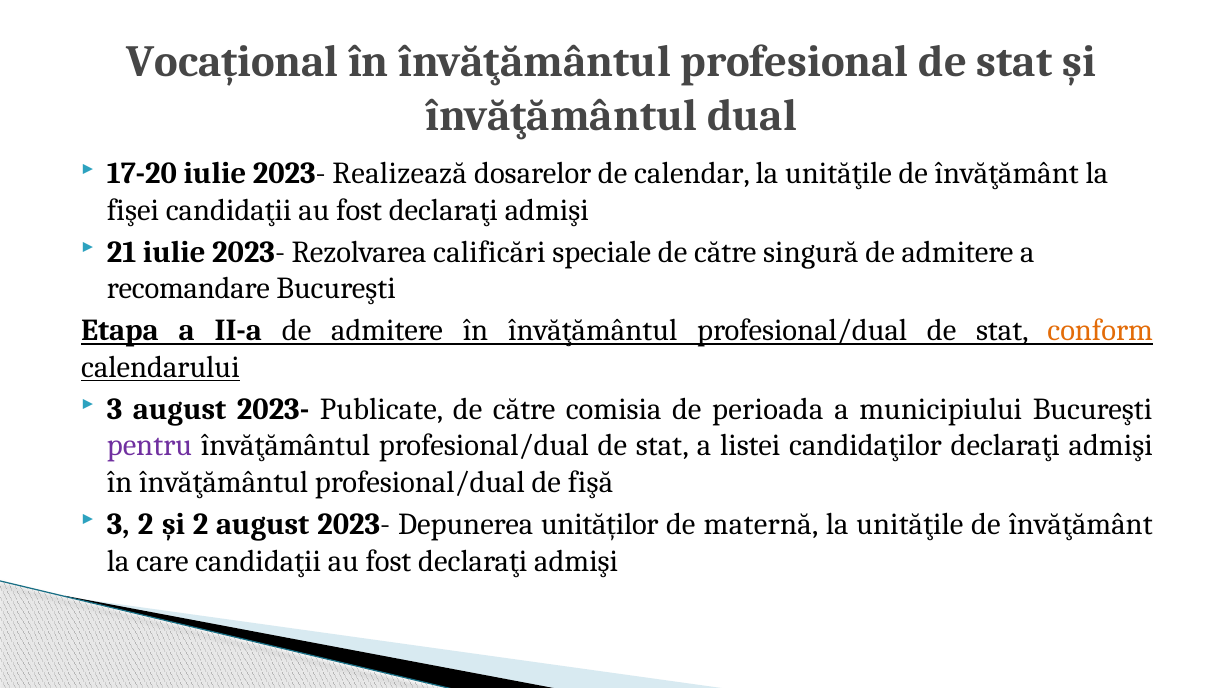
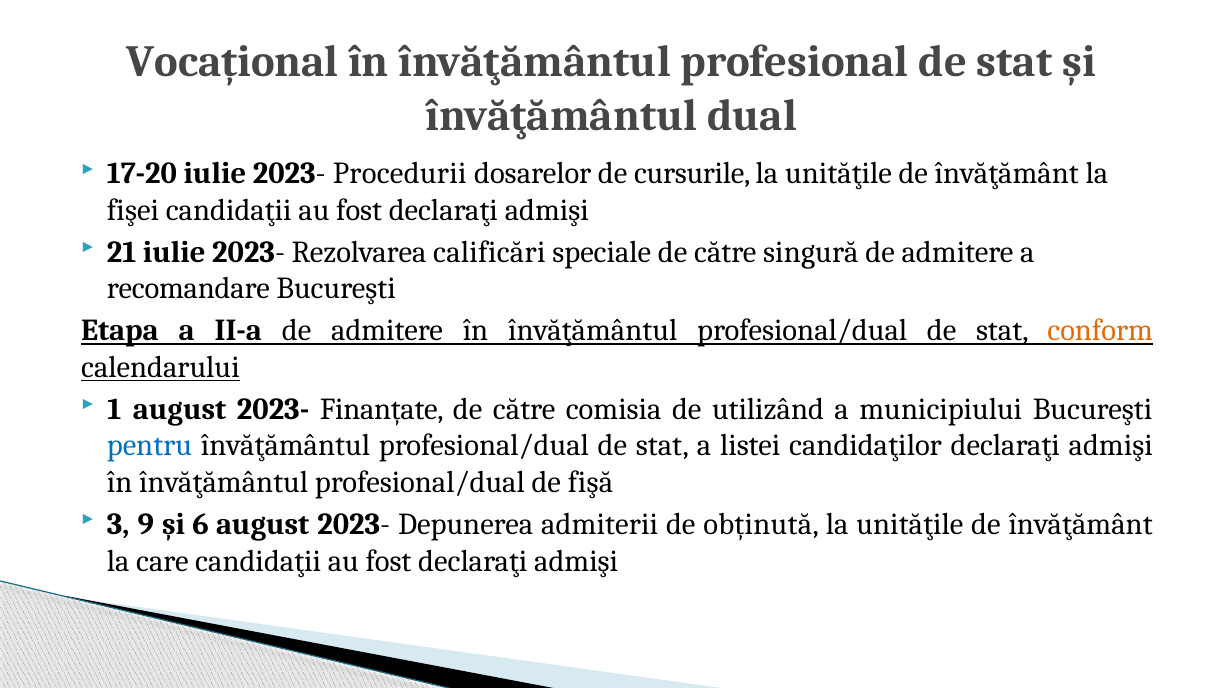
Realizează: Realizează -> Procedurii (400, 174)
calendar: calendar -> cursurile (692, 174)
3: 3 -> 1 (114, 409)
Publicate: Publicate -> Finanțate (382, 409)
perioada: perioada -> utilizând (768, 409)
pentru colour: purple -> blue (149, 446)
3 2: 2 -> 9 (146, 524)
și 2: 2 -> 6 (201, 524)
unităților: unităților -> admiterii (600, 524)
maternă: maternă -> obținută (761, 524)
